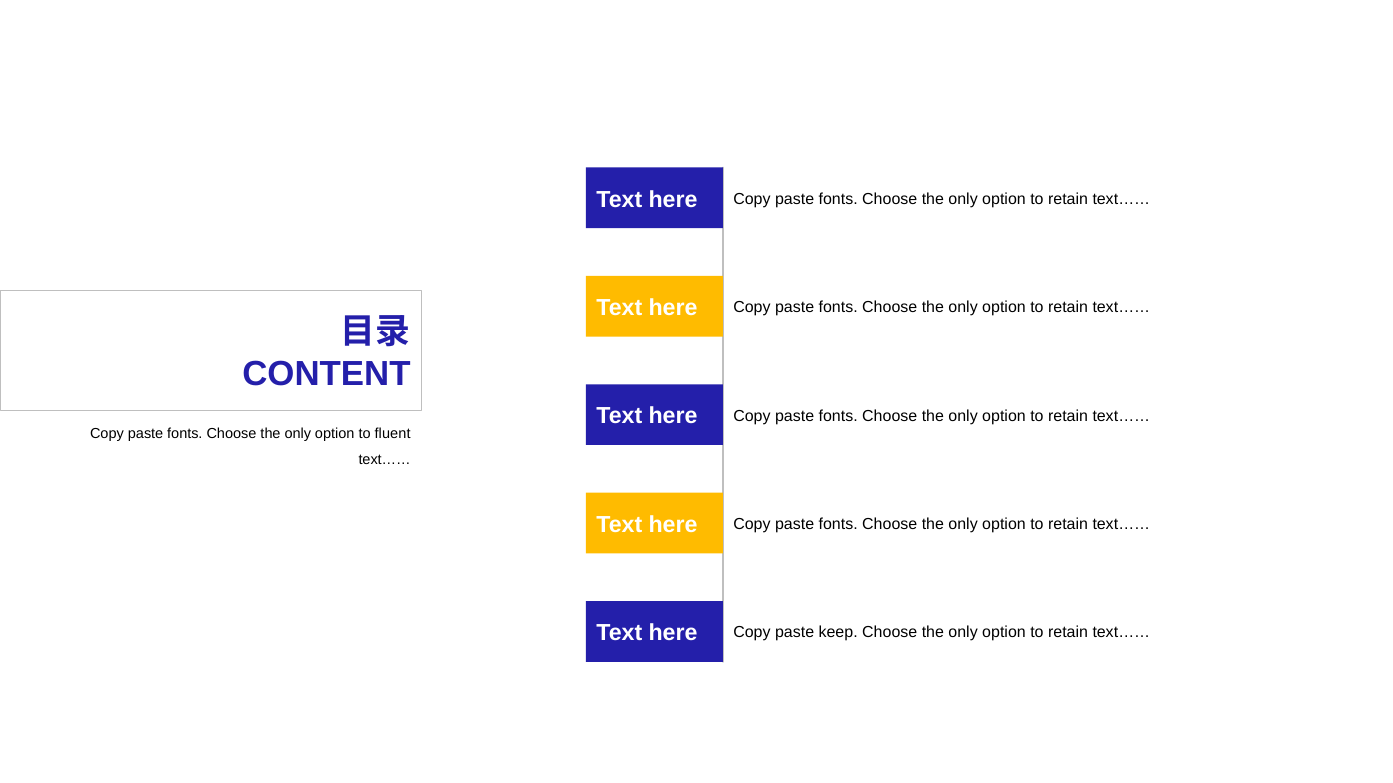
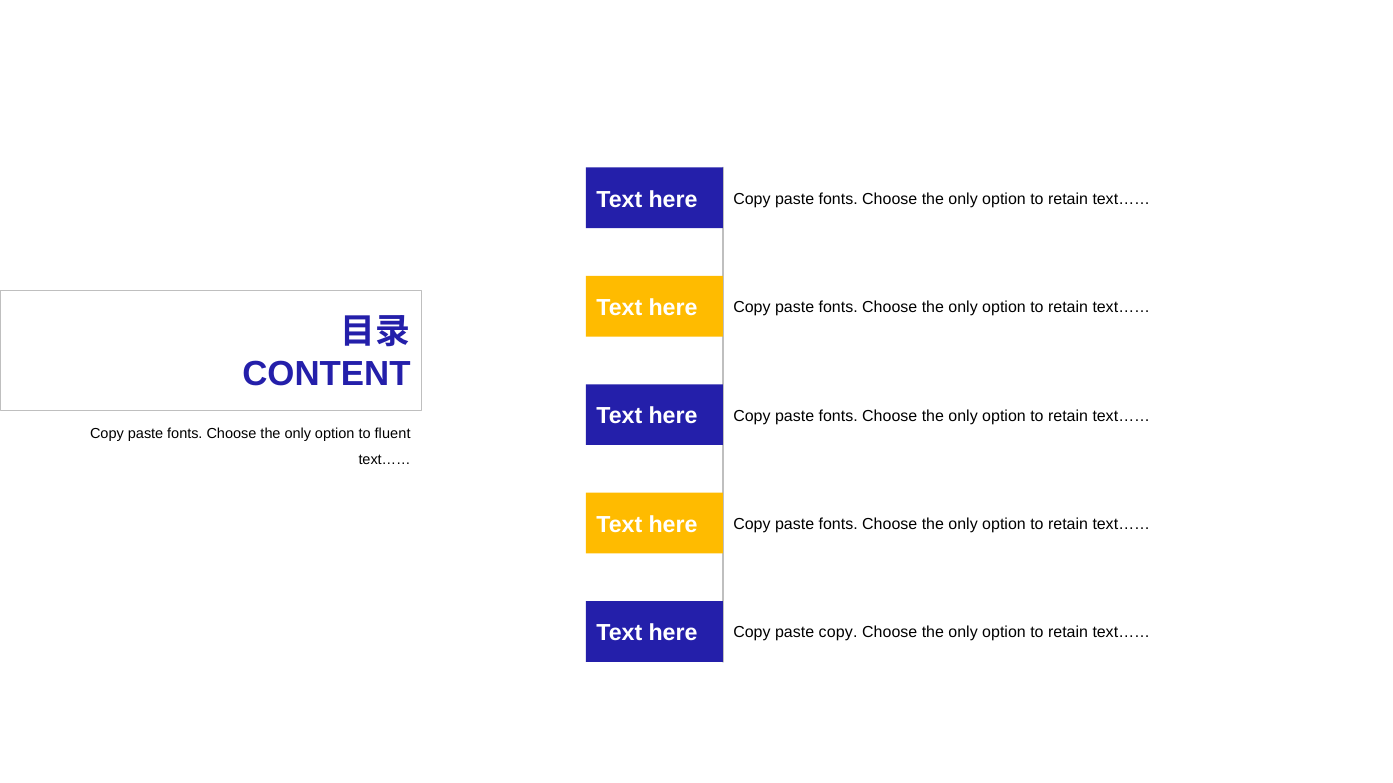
paste keep: keep -> copy (838, 633)
